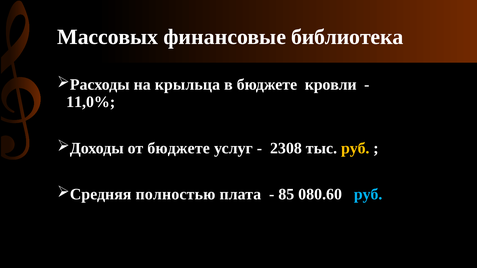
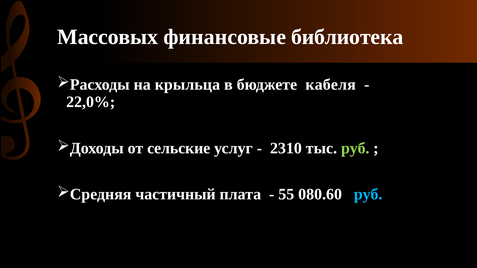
кровли: кровли -> кабеля (331, 85)
11,0%: 11,0% -> 22,0% (91, 102)
от бюджете: бюджете -> сельские (179, 148)
2308: 2308 -> 2310 (286, 148)
руб colour: yellow -> light green (355, 148)
полностью: полностью -> частичный (176, 195)
85: 85 -> 55 (286, 195)
